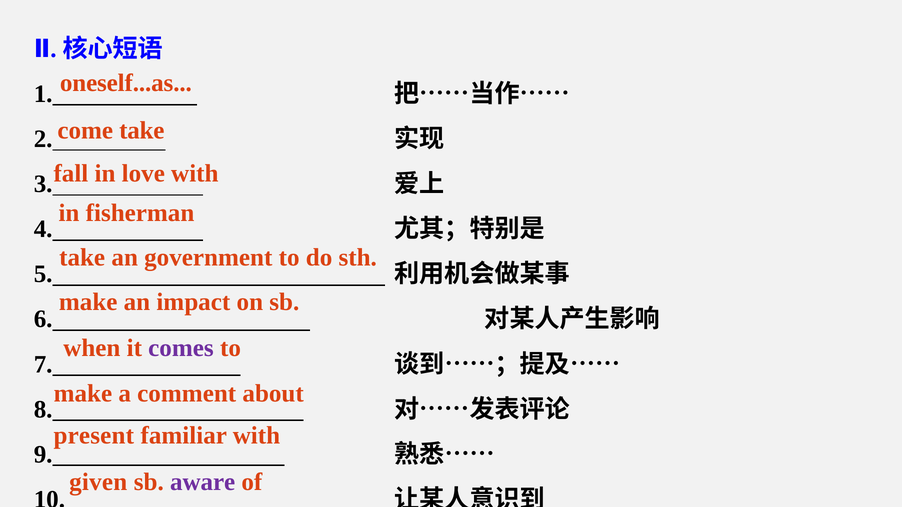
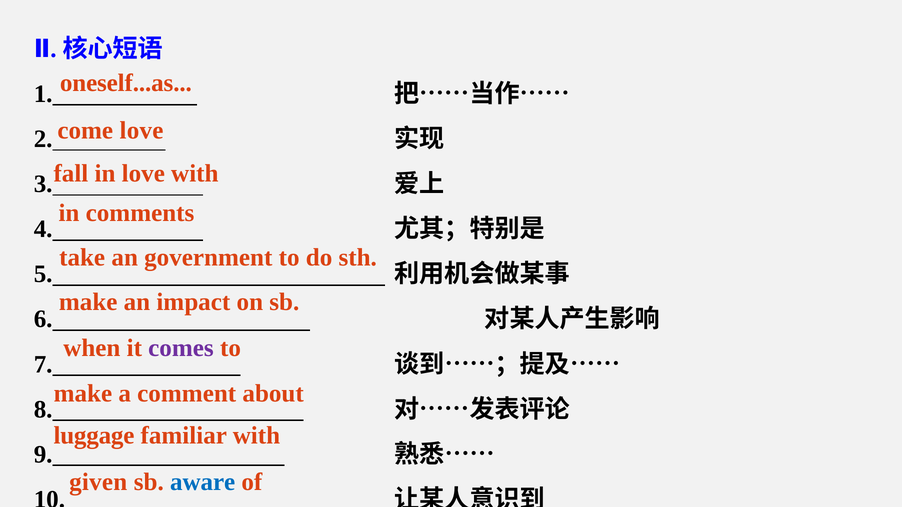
come take: take -> love (142, 131)
fisherman: fisherman -> comments (140, 213)
present: present -> luggage (94, 436)
aware colour: purple -> blue (203, 482)
